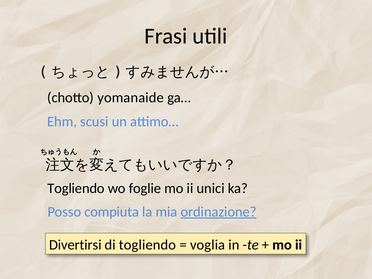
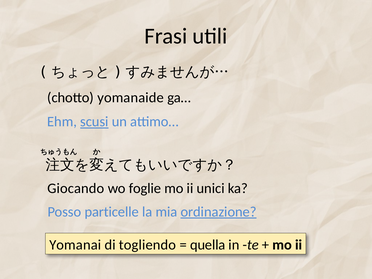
scusi underline: none -> present (94, 122)
Togliendo: Togliendo -> Giocando (76, 188)
compiuta: compiuta -> particelle (112, 212)
Divertirsi: Divertirsi -> Yomanai (75, 245)
voglia: voglia -> quella (208, 245)
